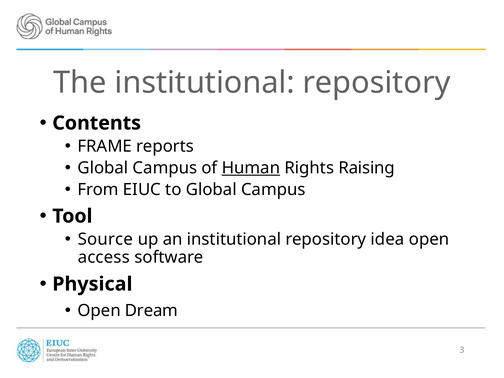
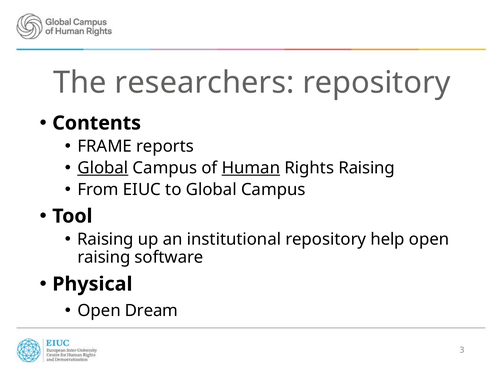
The institutional: institutional -> researchers (205, 83)
Global underline: none -> present (103, 168)
Source: Source -> Raising (105, 239)
idea: idea -> help (388, 239)
access: access -> raising (104, 257)
